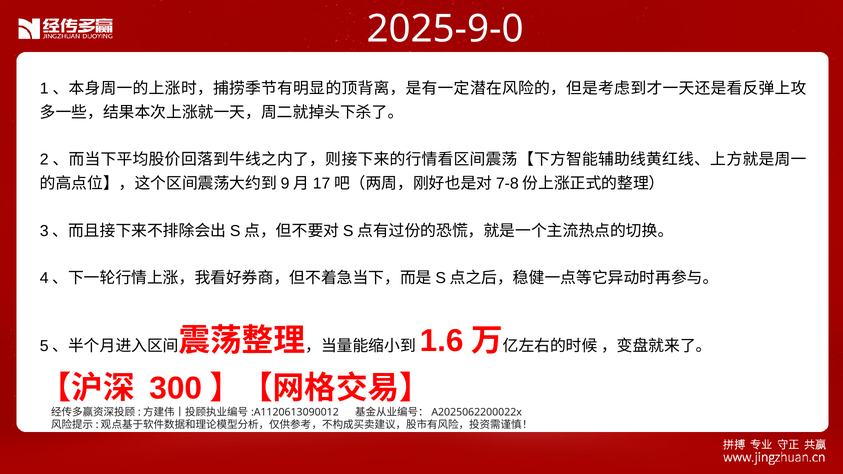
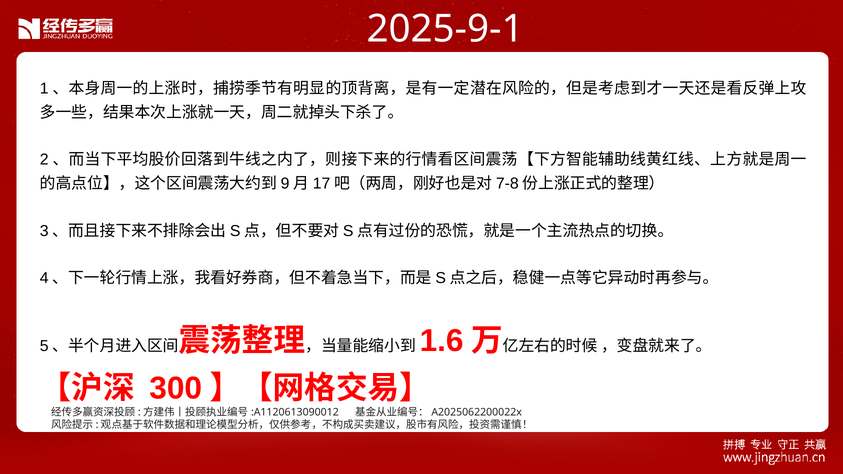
2025-9-0: 2025-9-0 -> 2025-9-1 (445, 29)
